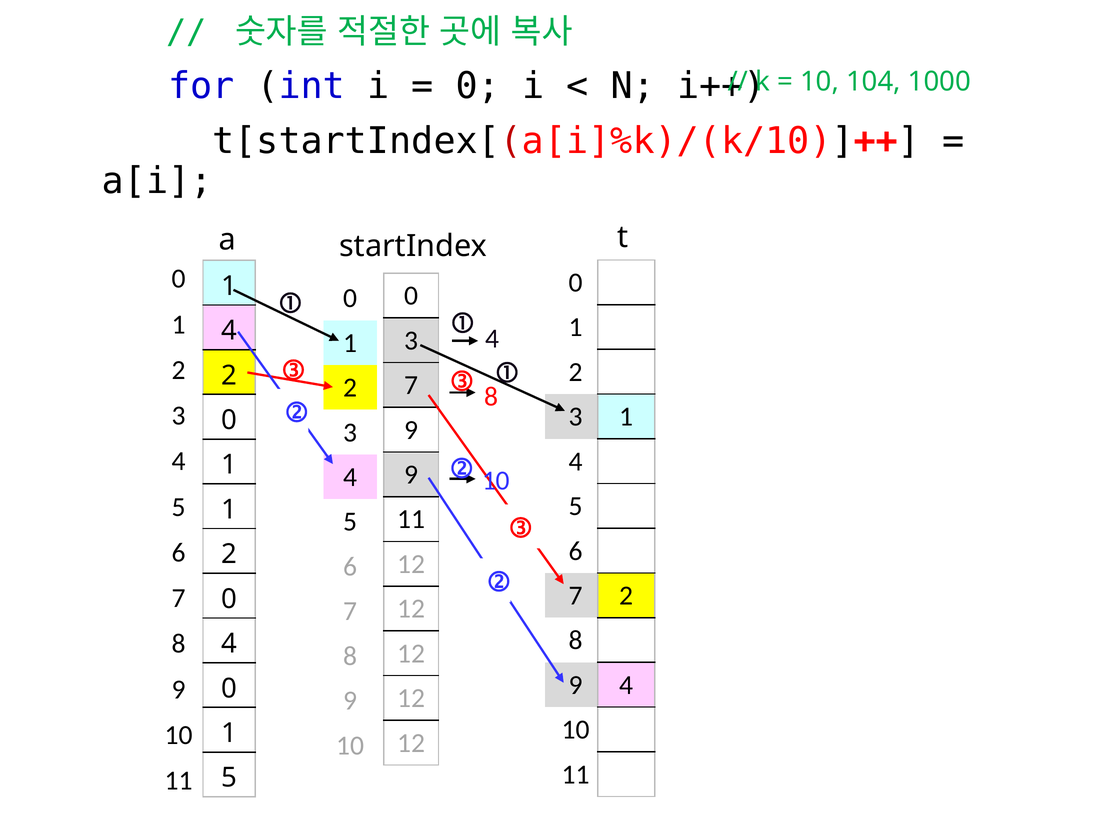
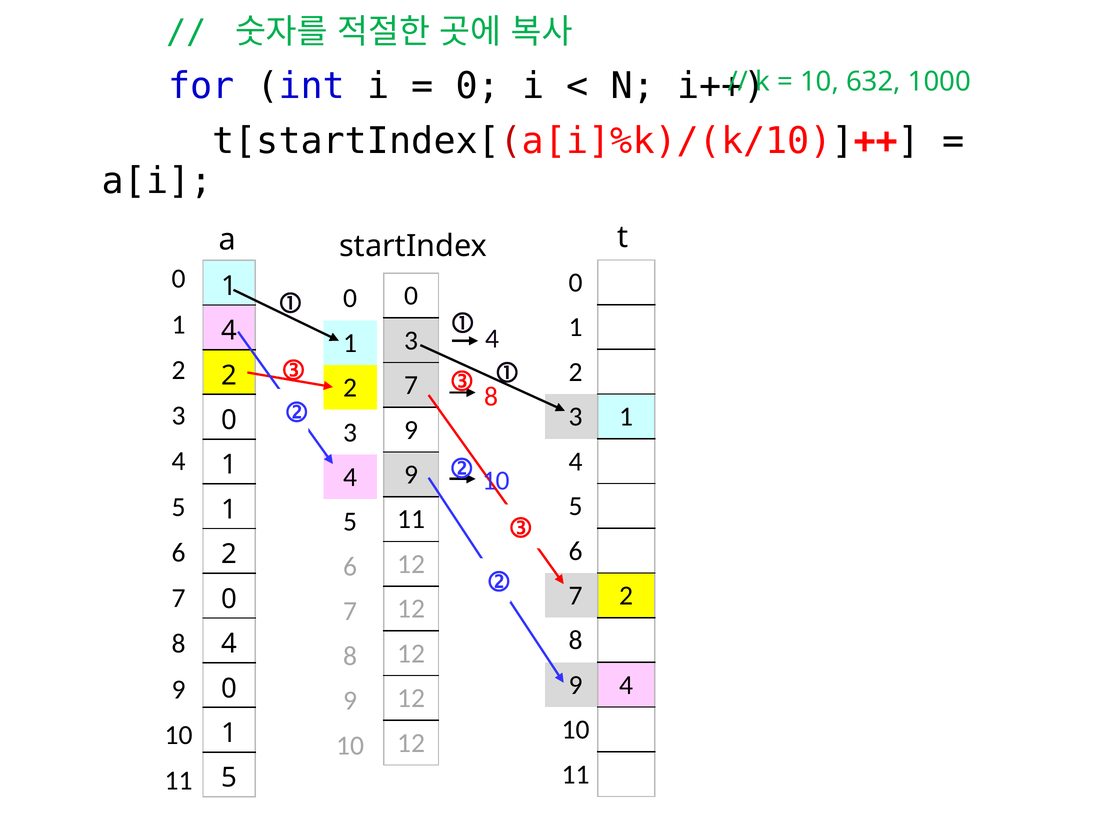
104: 104 -> 632 (873, 82)
